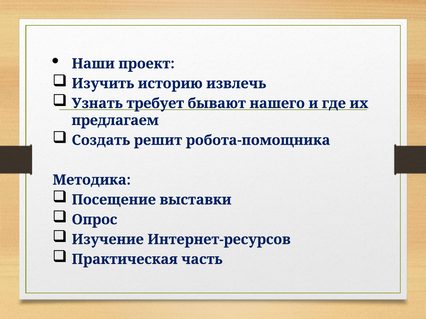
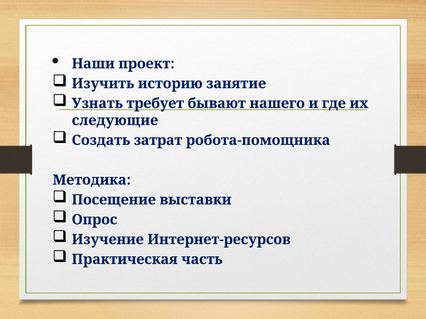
извлечь: извлечь -> занятие (236, 84)
предлагаем: предлагаем -> следующие (115, 121)
решит: решит -> затрат (158, 140)
